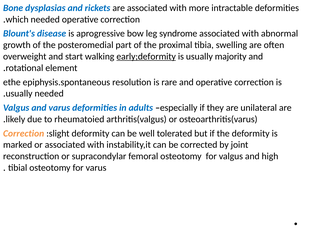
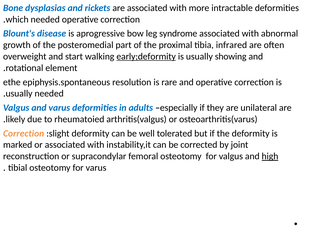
swelling: swelling -> infrared (231, 45)
majority: majority -> showing (231, 56)
high underline: none -> present (270, 156)
